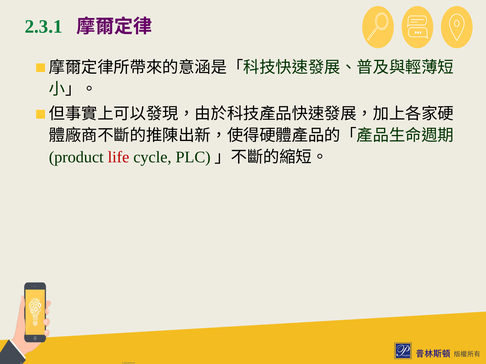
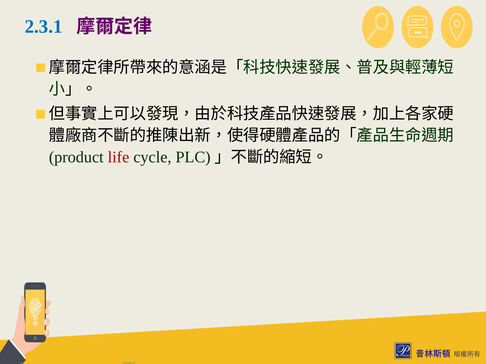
2.3.1 colour: green -> blue (44, 27)
